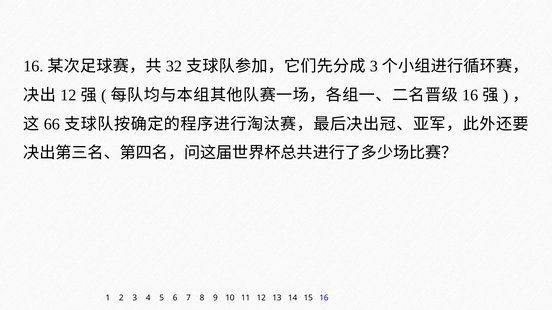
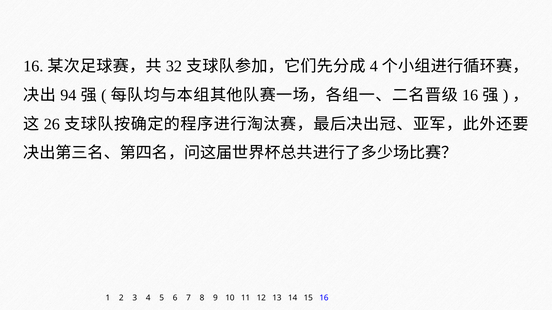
3: 3 -> 4 (374, 66)
12: 12 -> 94 (68, 95)
66: 66 -> 26 (52, 124)
